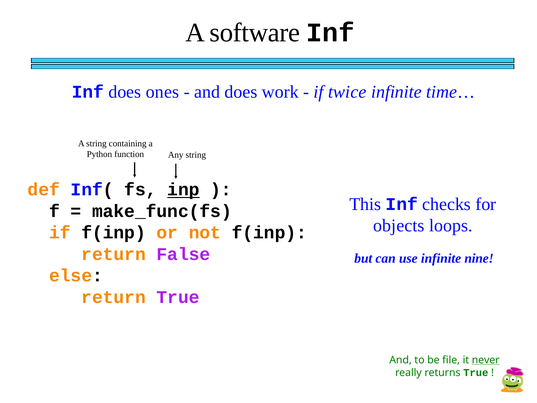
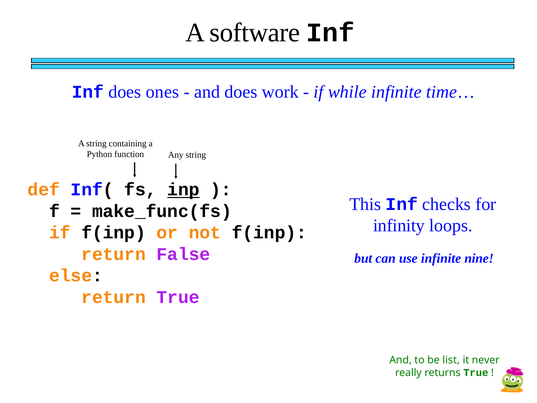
twice: twice -> while (347, 92)
objects: objects -> infinity (399, 225)
file: file -> list (451, 360)
never underline: present -> none (486, 360)
